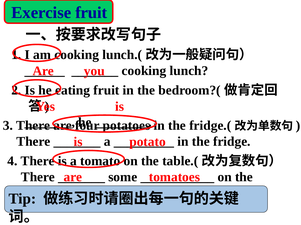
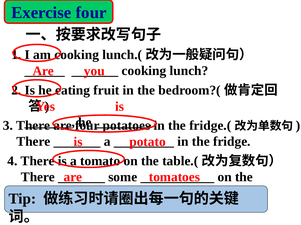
Exercise fruit: fruit -> four (91, 13)
